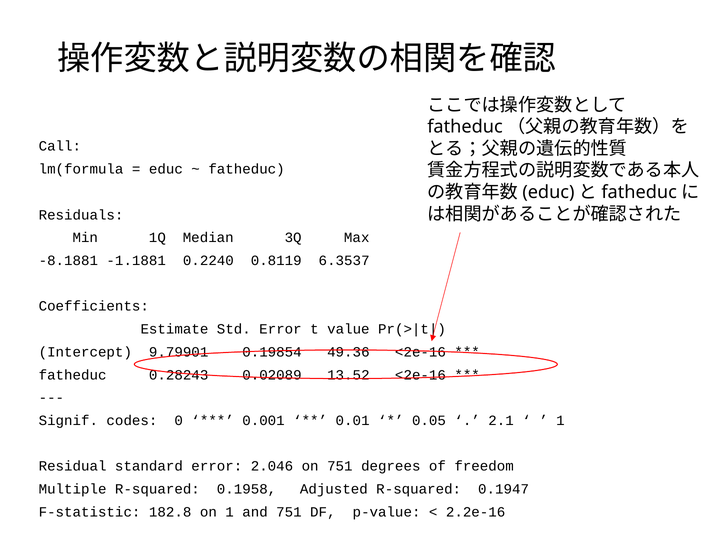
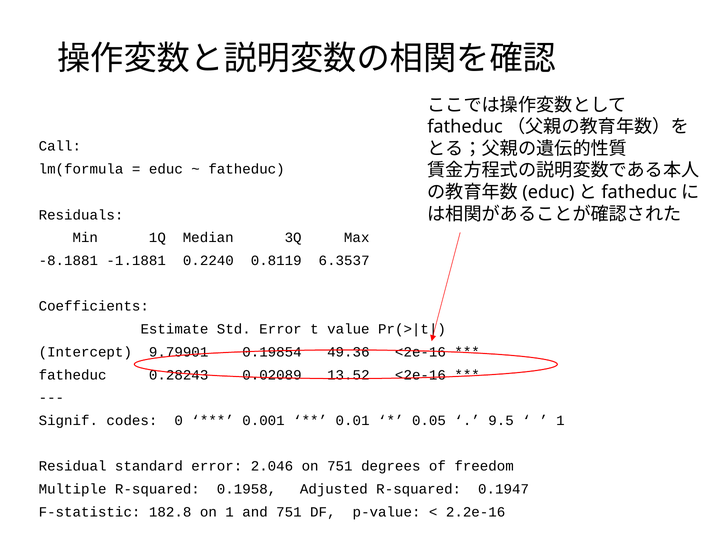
2.1: 2.1 -> 9.5 (501, 420)
